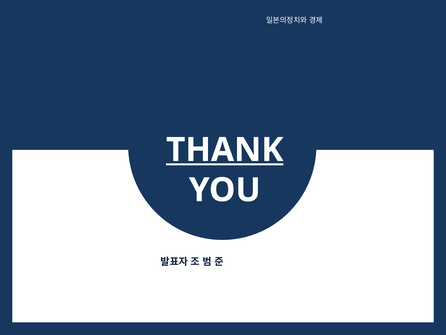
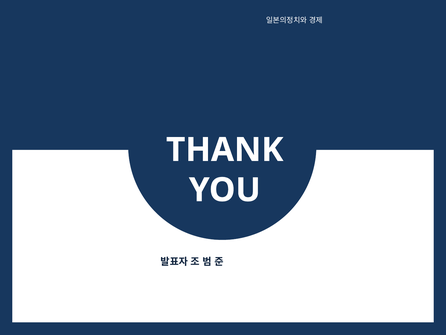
THANK underline: present -> none (225, 150)
